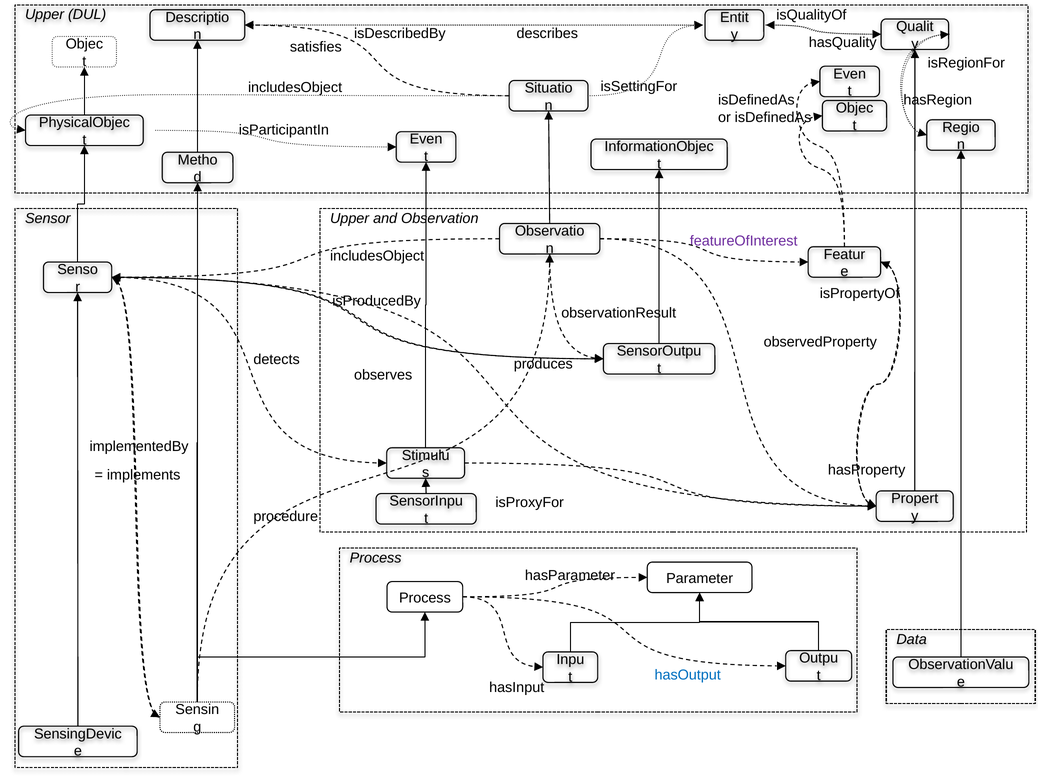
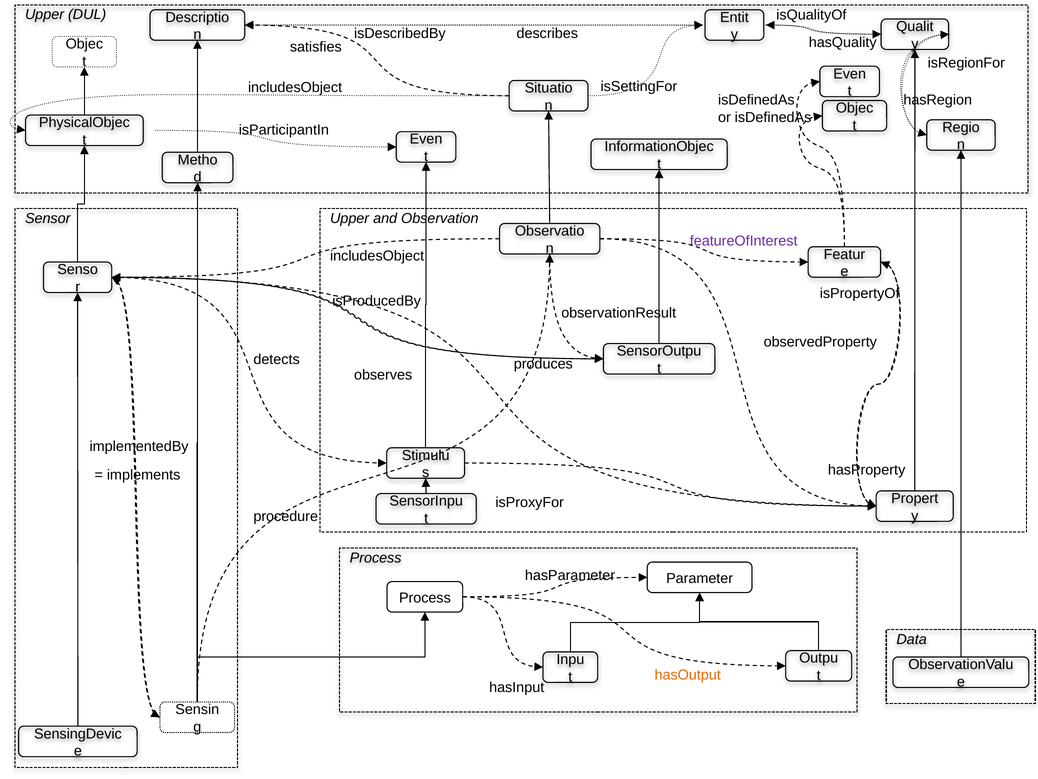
hasOutput colour: blue -> orange (688, 674)
